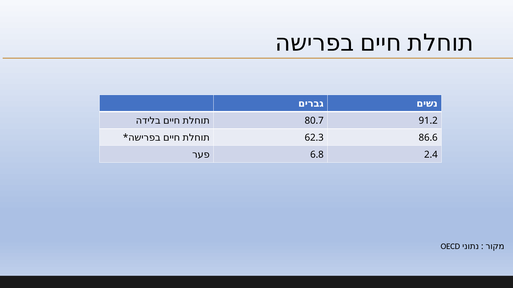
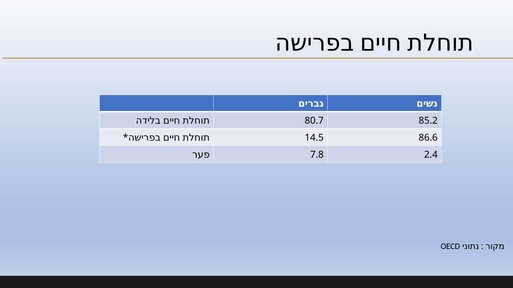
91.2: 91.2 -> 85.2 (428, 121)
62.3: 62.3 -> 14.5 (314, 138)
6.8: 6.8 -> 7.8 (317, 155)
